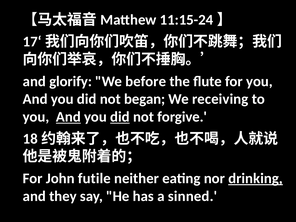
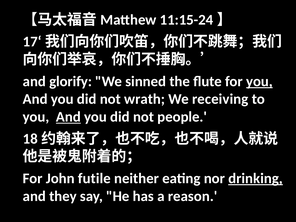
before: before -> sinned (146, 81)
you underline: none -> present (259, 81)
began: began -> wrath (145, 99)
did underline: present -> none (120, 117)
forgive: forgive -> people (182, 117)
sinned: sinned -> reason (193, 196)
